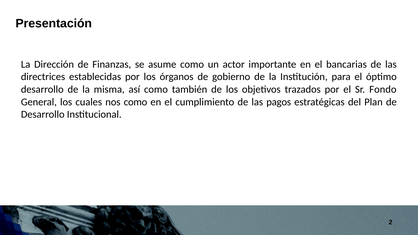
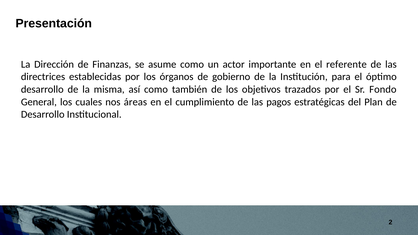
bancarias: bancarias -> referente (346, 64)
nos como: como -> áreas (135, 102)
